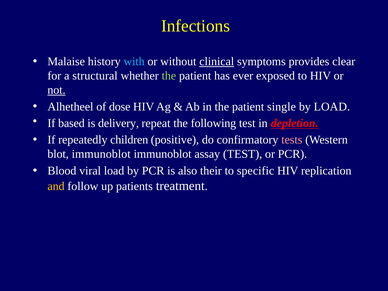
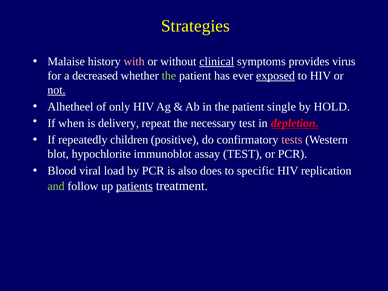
Infections: Infections -> Strategies (195, 26)
with colour: light blue -> pink (134, 62)
clear: clear -> virus (344, 62)
structural: structural -> decreased (95, 76)
exposed underline: none -> present (276, 76)
dose: dose -> only (120, 107)
by LOAD: LOAD -> HOLD (332, 107)
based: based -> when (71, 123)
following: following -> necessary (213, 123)
blot immunoblot: immunoblot -> hypochlorite (101, 154)
their: their -> does (211, 171)
and colour: yellow -> light green (56, 186)
patients underline: none -> present (134, 186)
